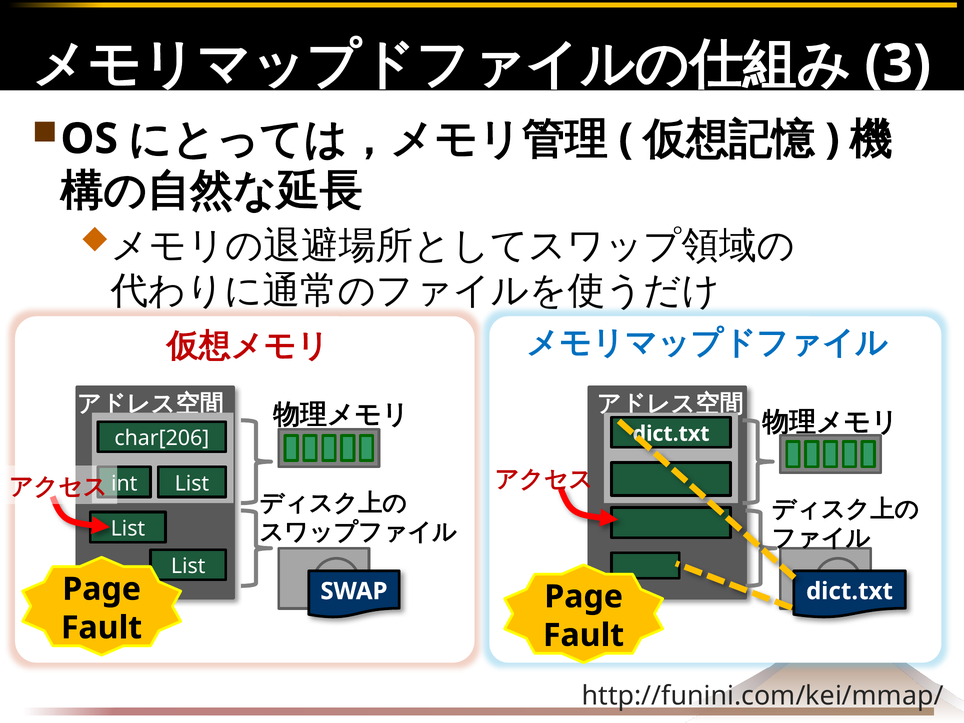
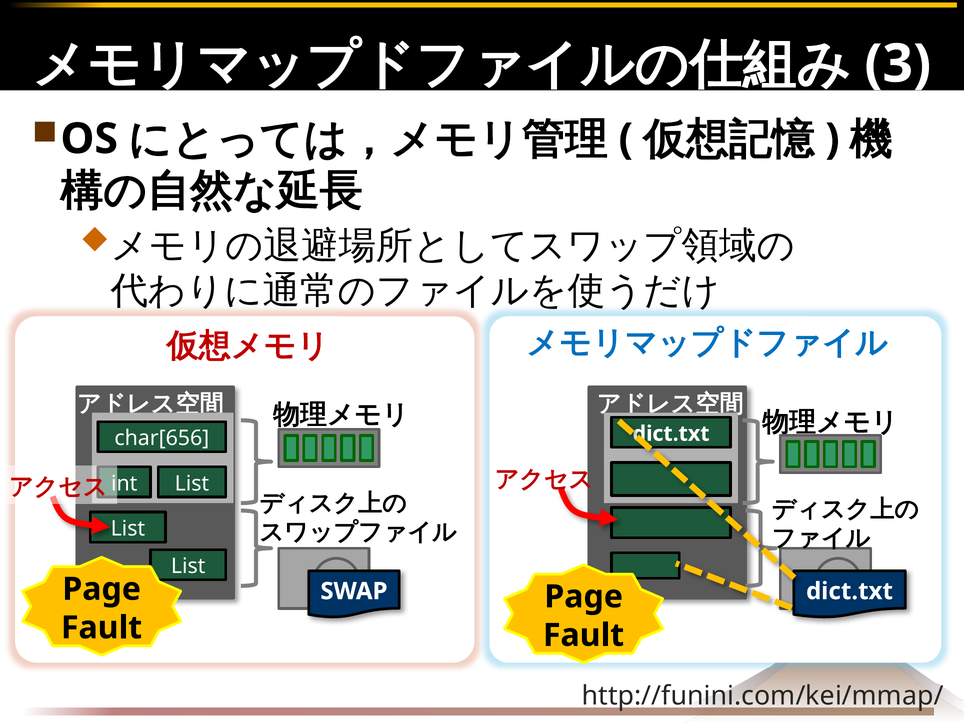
char[206: char[206 -> char[656 (162, 438)
